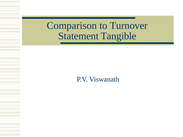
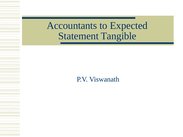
Comparison: Comparison -> Accountants (72, 26)
Turnover: Turnover -> Expected (129, 26)
